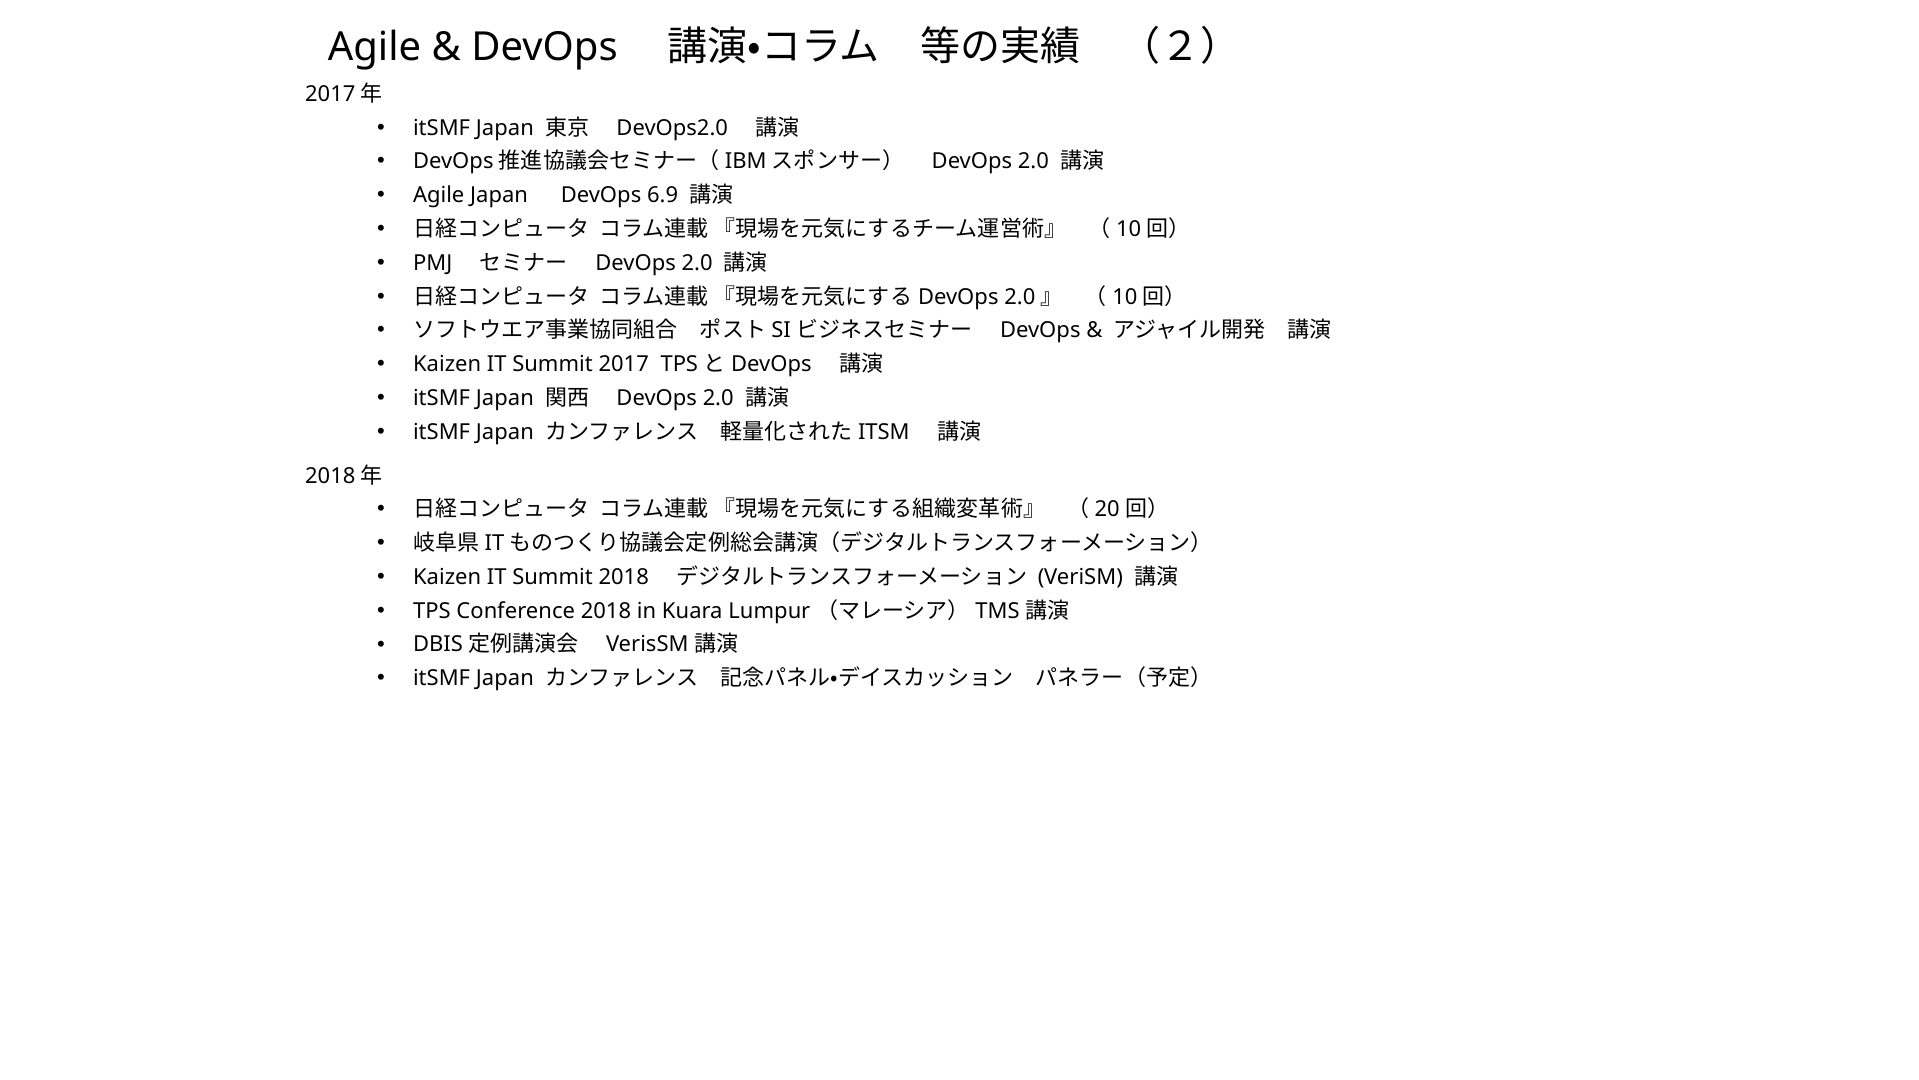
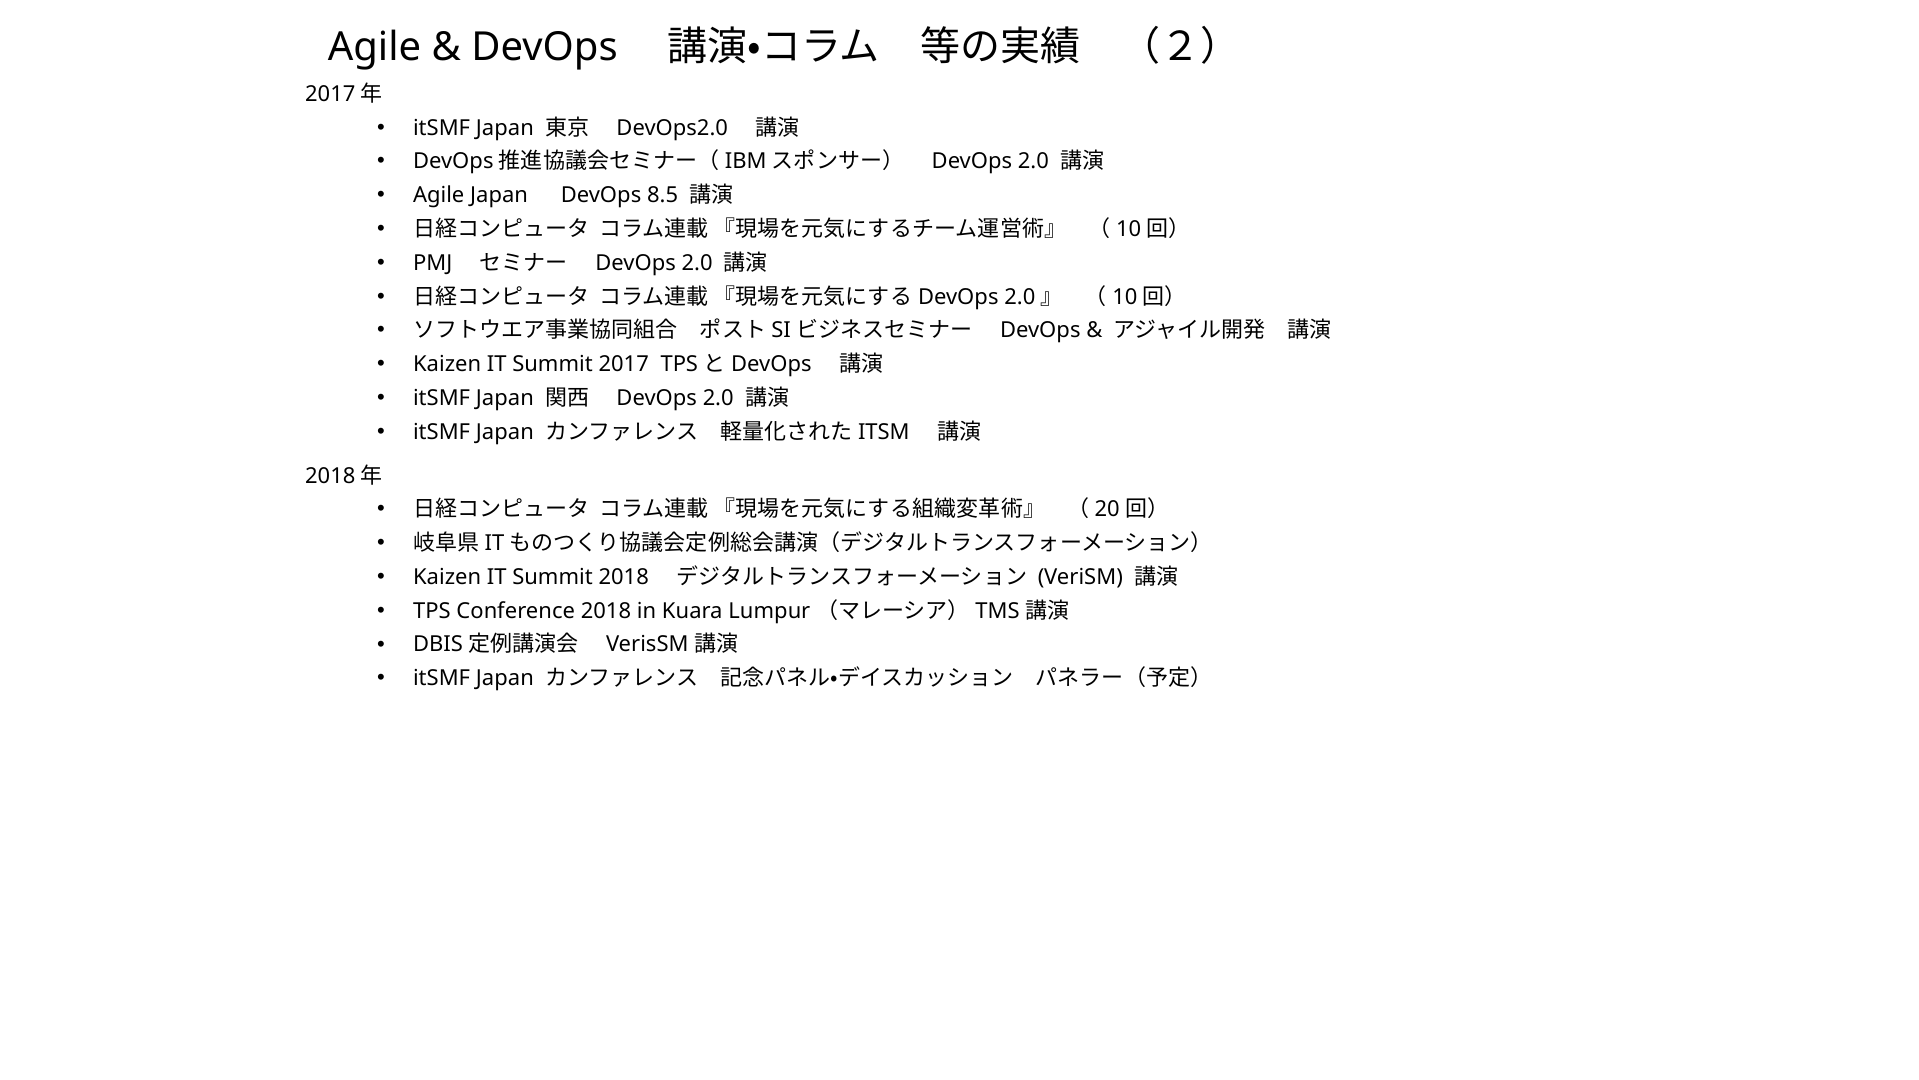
6.9: 6.9 -> 8.5 (663, 195)
